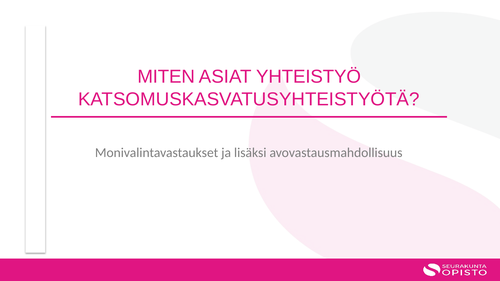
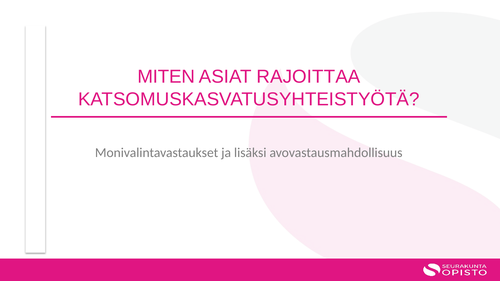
YHTEISTYÖ: YHTEISTYÖ -> RAJOITTAA (308, 77)
